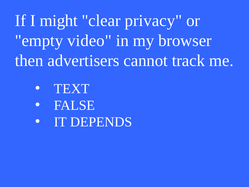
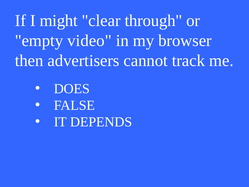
privacy: privacy -> through (153, 21)
TEXT: TEXT -> DOES (72, 89)
